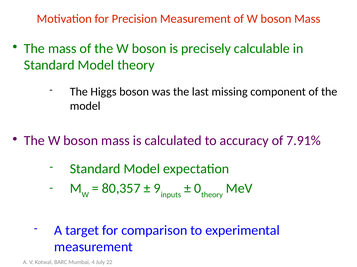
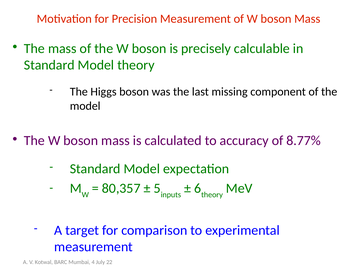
7.91%: 7.91% -> 8.77% (304, 141)
9: 9 -> 5 (157, 189)
0: 0 -> 6 (198, 189)
